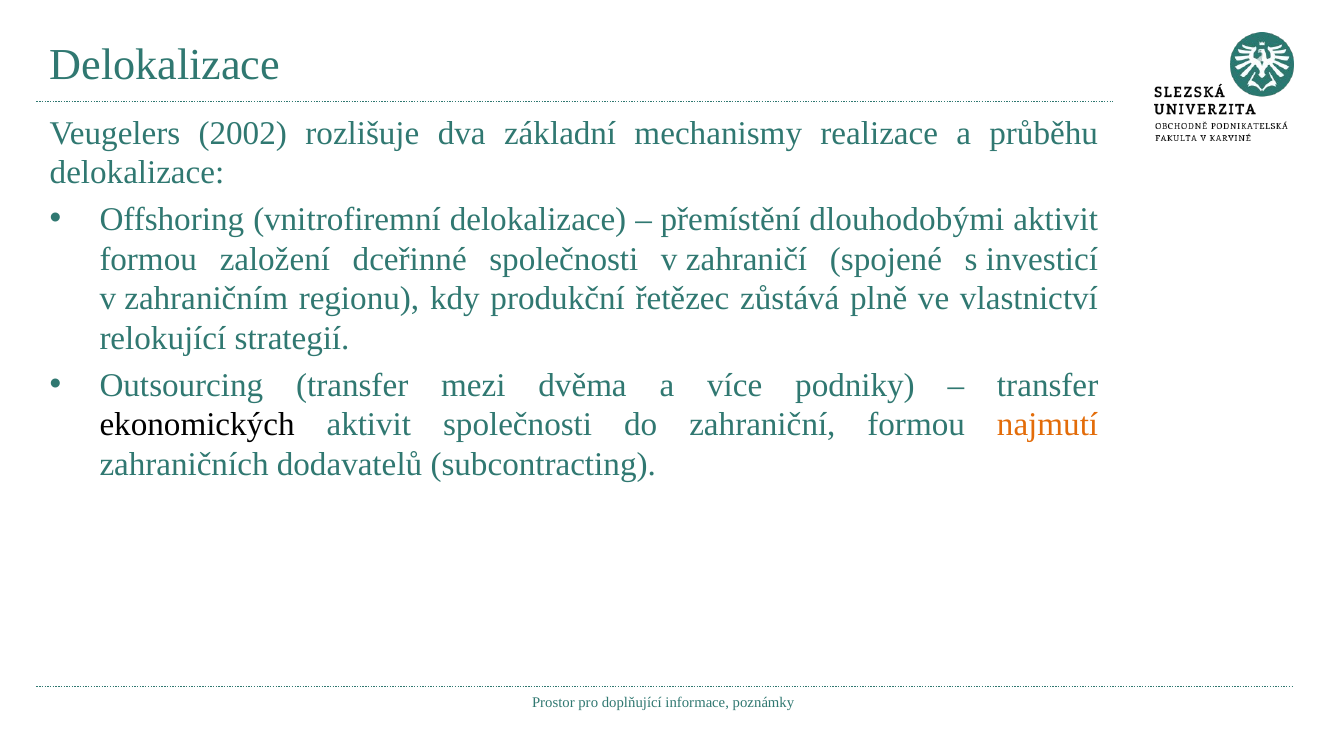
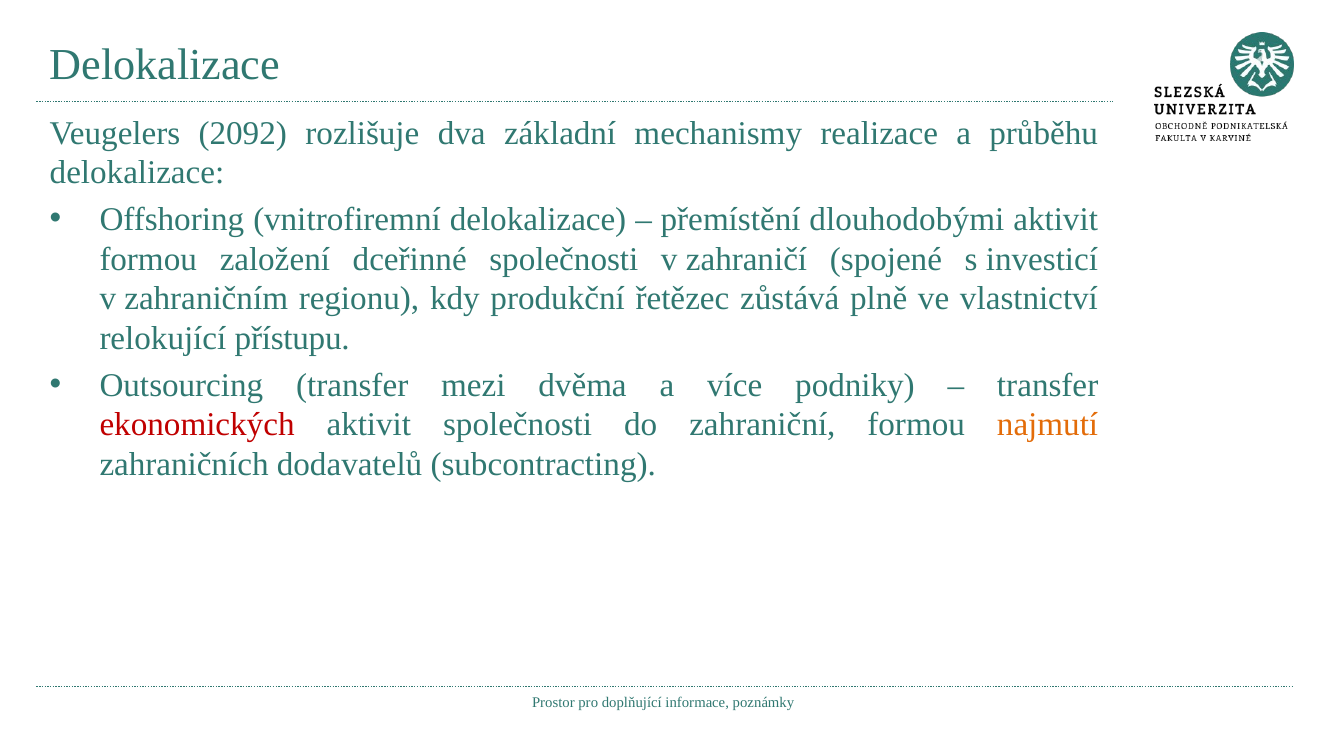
2002: 2002 -> 2092 (243, 133)
strategií: strategií -> přístupu (292, 339)
ekonomických colour: black -> red (197, 425)
